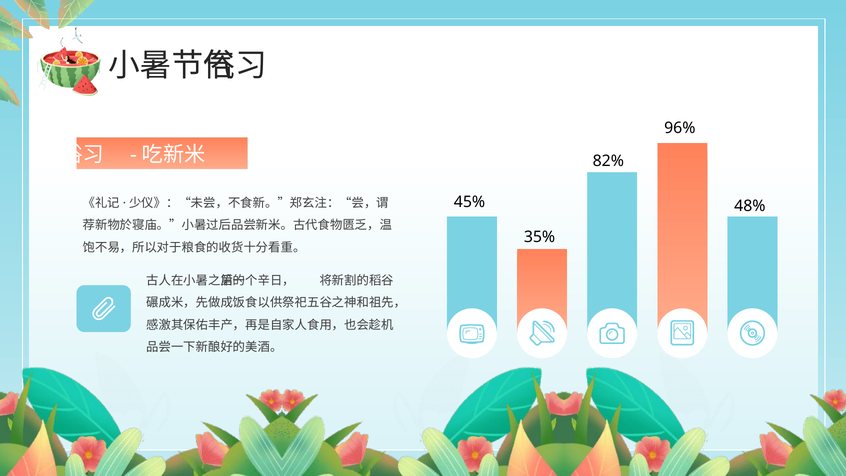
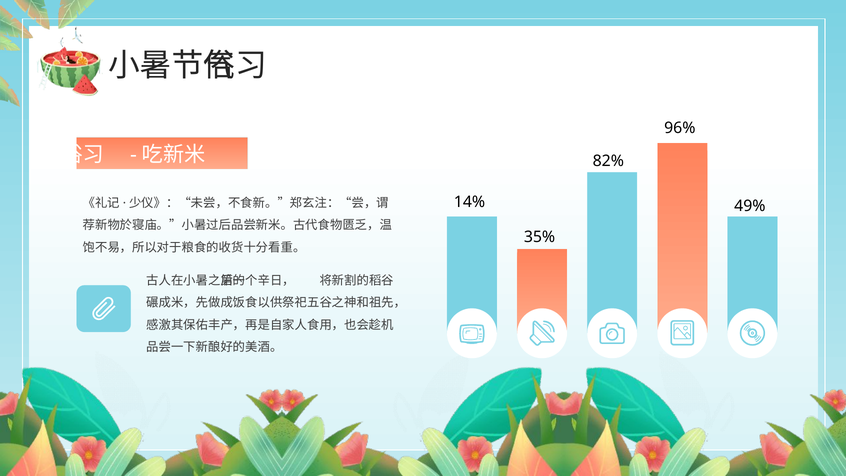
45%: 45% -> 14% (470, 202)
48%: 48% -> 49% (750, 206)
